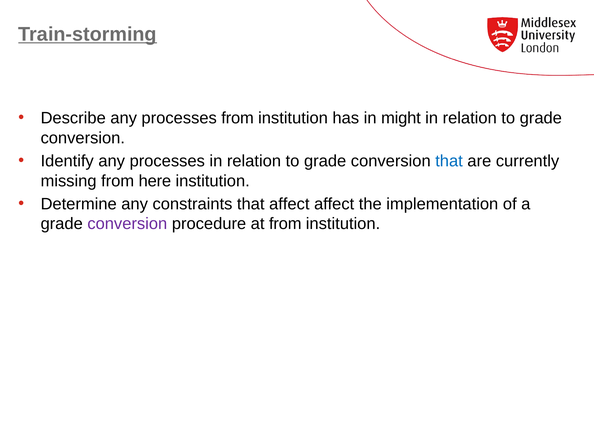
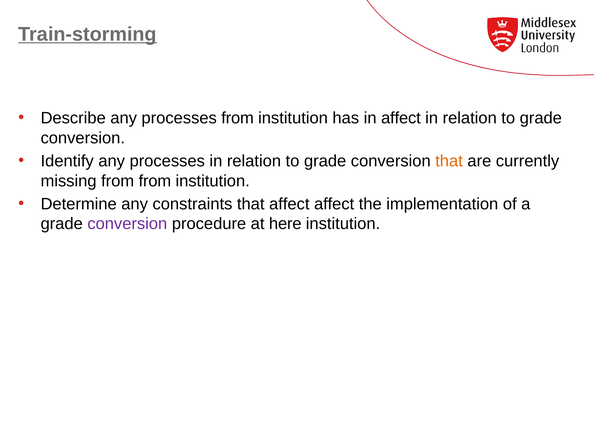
in might: might -> affect (401, 118)
that colour: blue -> orange (449, 161)
from here: here -> from (155, 181)
at from: from -> here (285, 224)
